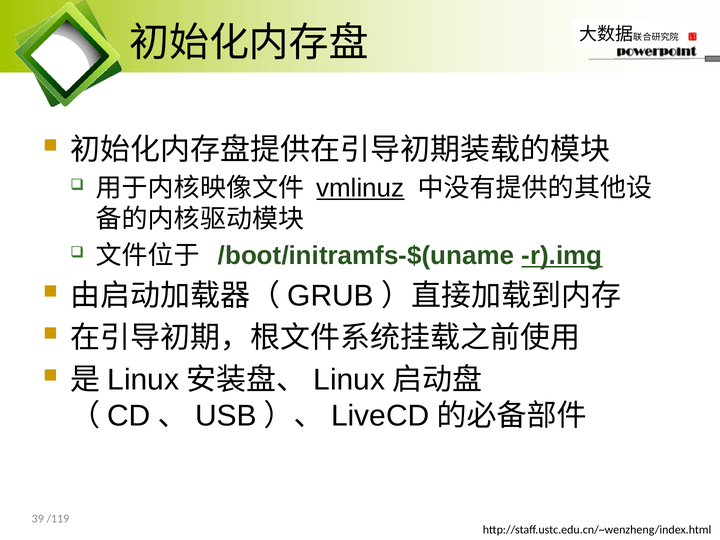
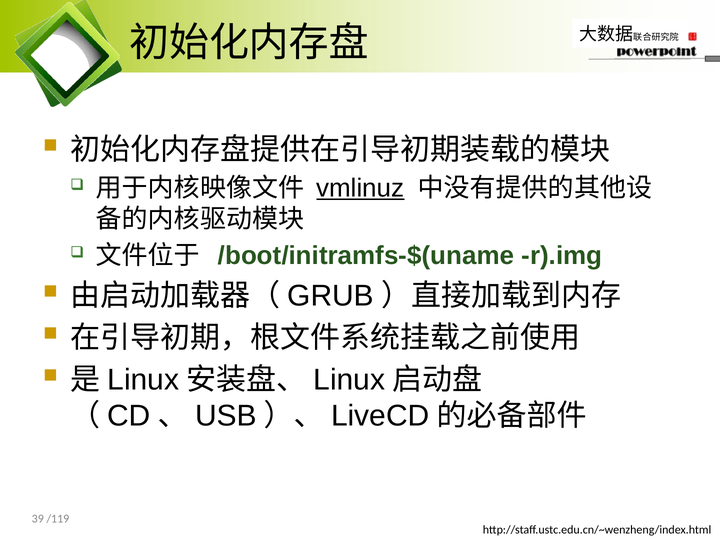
r).img underline: present -> none (562, 256)
